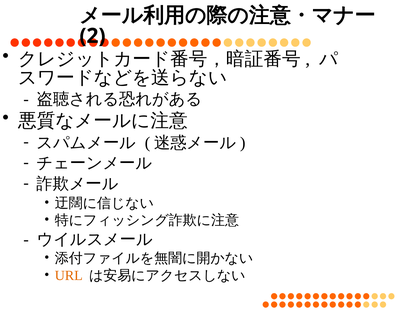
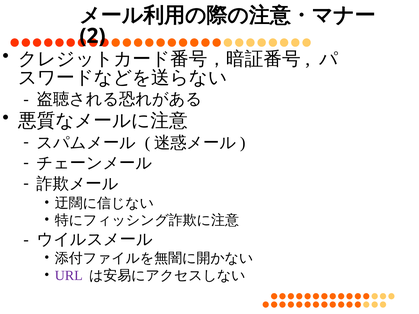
URL colour: orange -> purple (69, 276)
